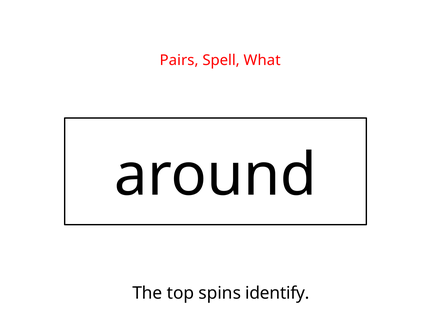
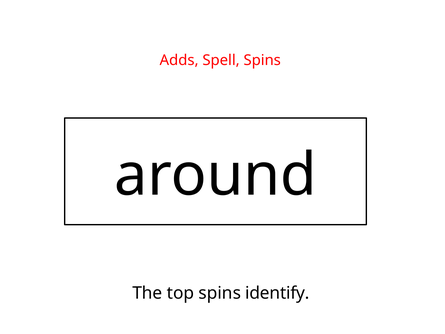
Pairs: Pairs -> Adds (179, 60)
Spell What: What -> Spins (262, 60)
